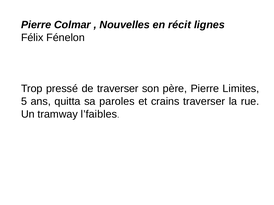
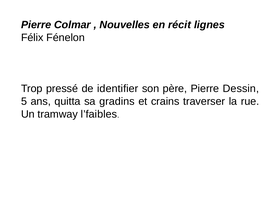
de traverser: traverser -> identifier (118, 89)
Limites: Limites -> Dessin (241, 89)
paroles: paroles -> gradins (117, 102)
